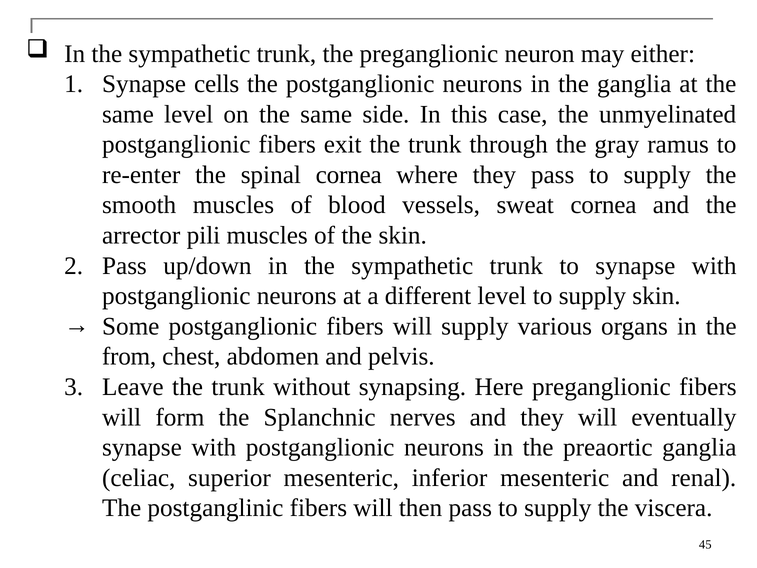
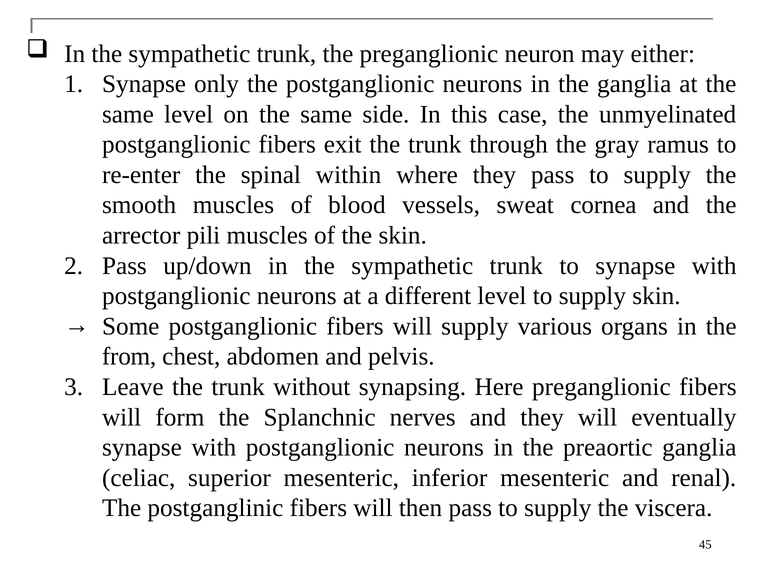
cells: cells -> only (217, 84)
spinal cornea: cornea -> within (348, 175)
